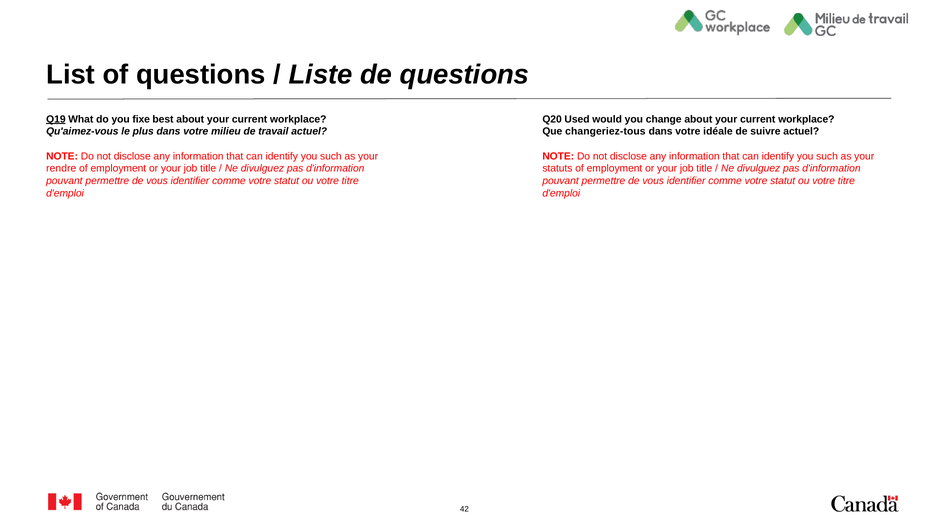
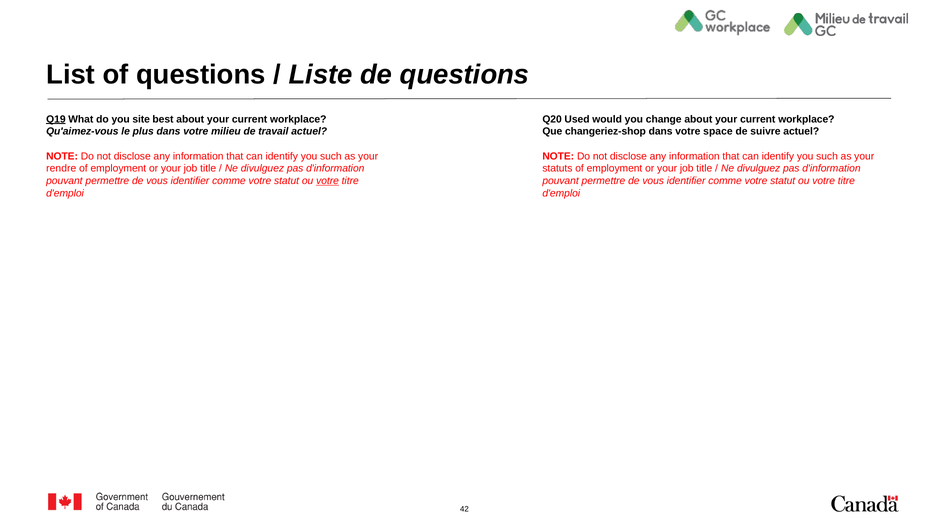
fixe: fixe -> site (141, 119)
changeriez-tous: changeriez-tous -> changeriez-shop (605, 131)
idéale: idéale -> space (718, 131)
votre underline: none -> present (328, 181)
